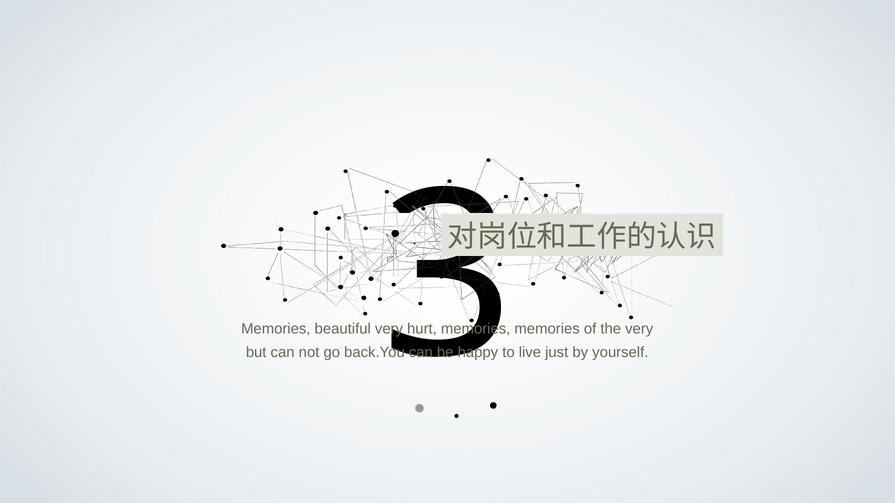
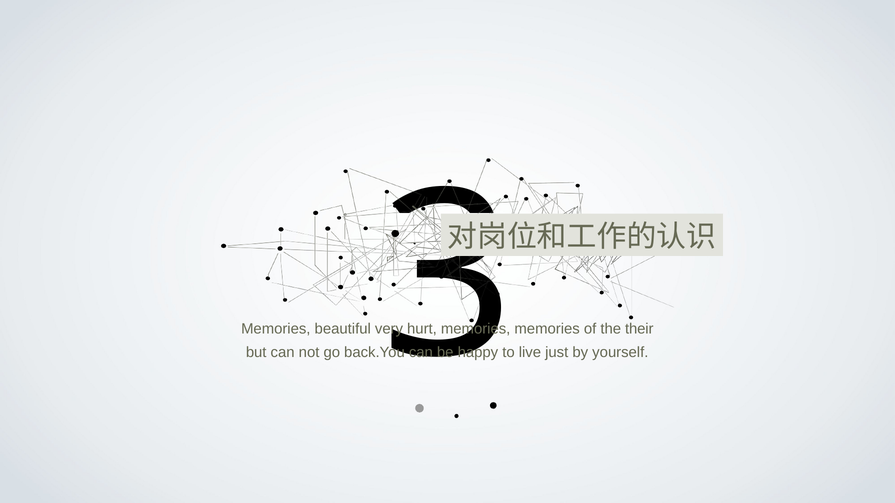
the very: very -> their (639, 329)
